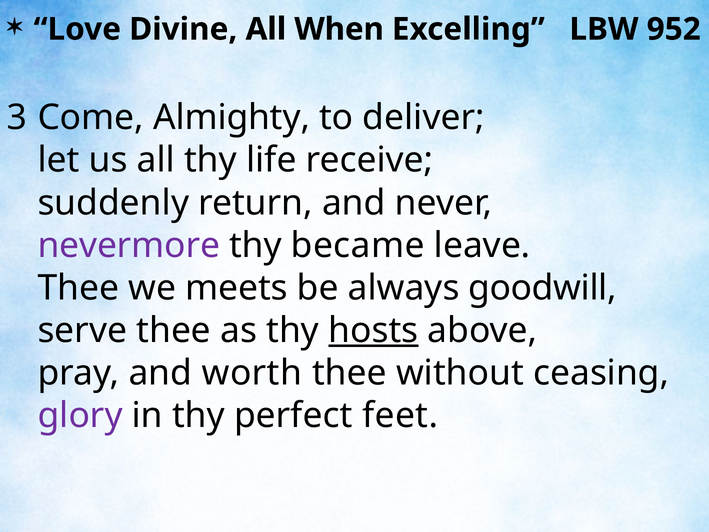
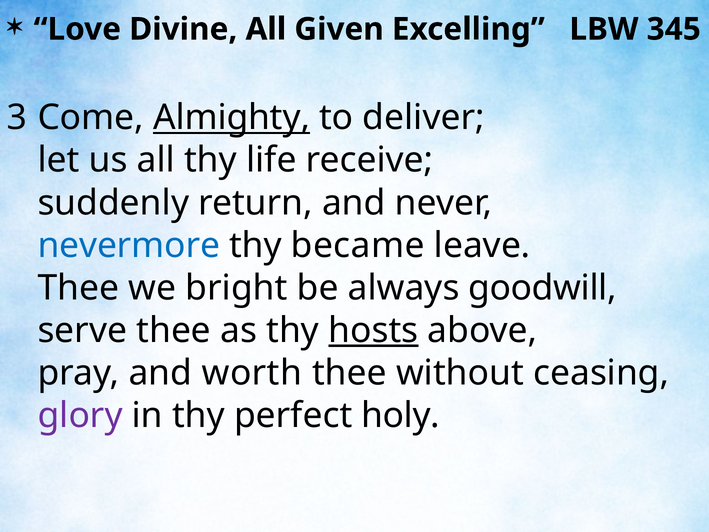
When: When -> Given (339, 29)
952: 952 -> 345 (674, 29)
Almighty underline: none -> present (232, 118)
nevermore colour: purple -> blue (129, 245)
meets: meets -> bright (236, 288)
feet: feet -> holy (401, 415)
